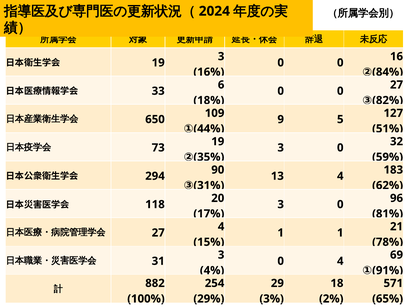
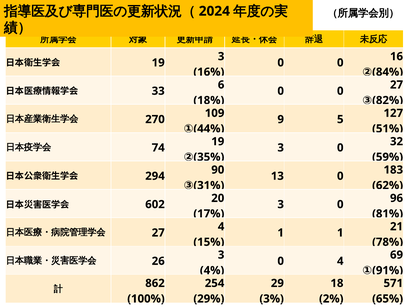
650: 650 -> 270 (155, 119)
73: 73 -> 74 (158, 148)
13 4: 4 -> 0 (340, 176)
118: 118 -> 602 (155, 204)
31: 31 -> 26 (158, 261)
882: 882 -> 862 (155, 283)
